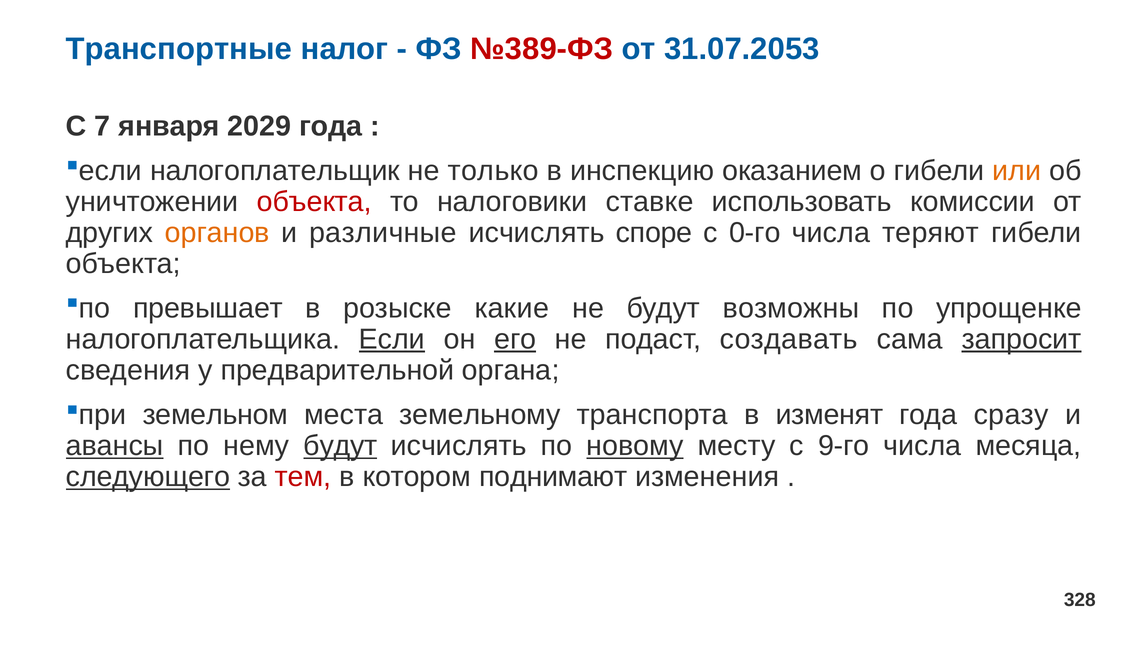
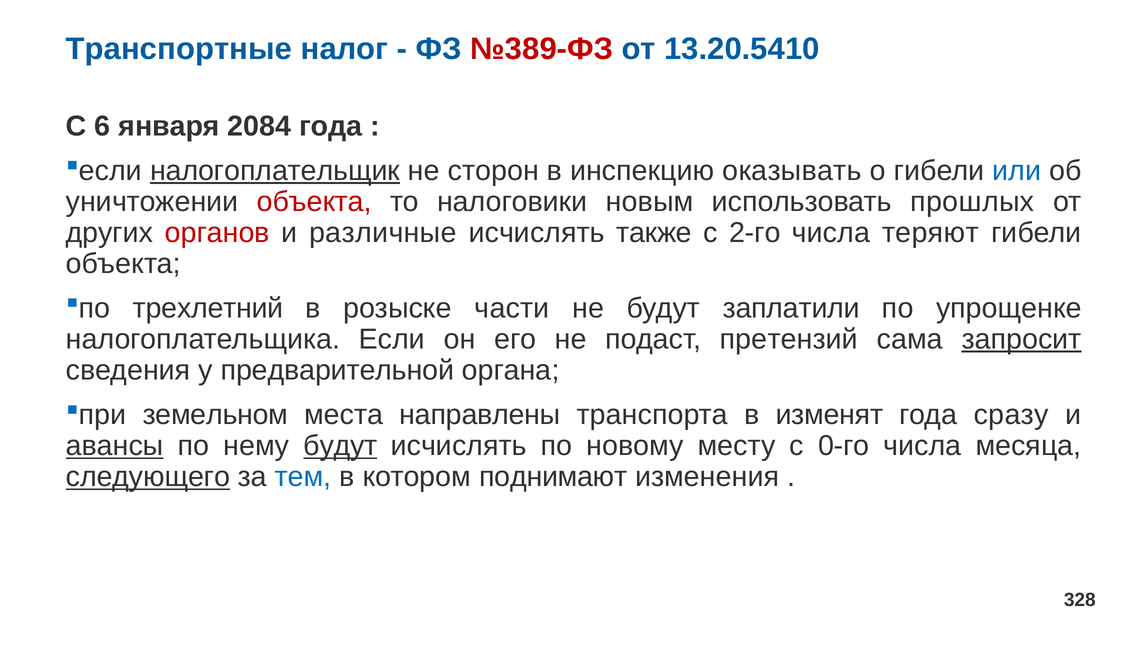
31.07.2053: 31.07.2053 -> 13.20.5410 (742, 49)
7: 7 -> 6 (102, 126)
2029: 2029 -> 2084 (259, 126)
налогоплательщик underline: none -> present (275, 171)
только: только -> сторон (493, 171)
оказанием: оказанием -> оказывать (792, 171)
или colour: orange -> blue (1017, 171)
ставке: ставке -> новым (650, 202)
комиссии: комиссии -> прошлых (972, 202)
органов colour: orange -> red (217, 232)
споре: споре -> также (654, 232)
0-го: 0-го -> 2-го (755, 232)
превышает: превышает -> трехлетний (208, 308)
какие: какие -> части (512, 308)
возможны: возможны -> заплатили (791, 308)
Если underline: present -> none (392, 339)
его underline: present -> none (515, 339)
создавать: создавать -> претензий (789, 339)
земельному: земельному -> направлены (480, 415)
новому underline: present -> none (635, 446)
9-го: 9-го -> 0-го (844, 446)
тем colour: red -> blue (303, 477)
